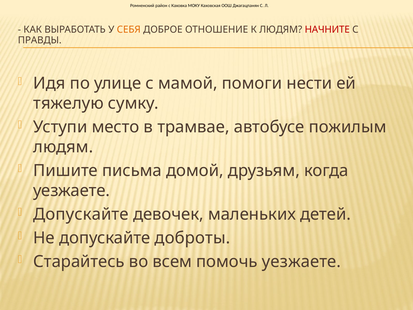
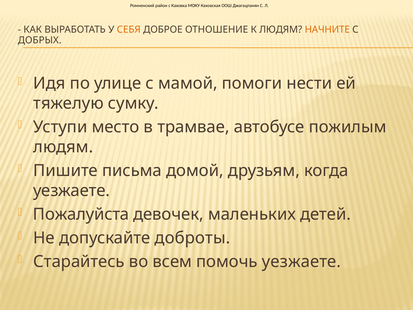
НАЧНИТЕ colour: red -> orange (327, 30)
ПРАВДЫ: ПРАВДЫ -> ДОБРЫХ (40, 40)
Допускайте: Допускайте -> Пожалуйста (81, 214)
